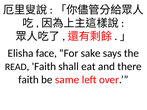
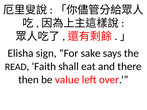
face: face -> sign (46, 53)
faith: faith -> then (28, 80)
same: same -> value (67, 80)
